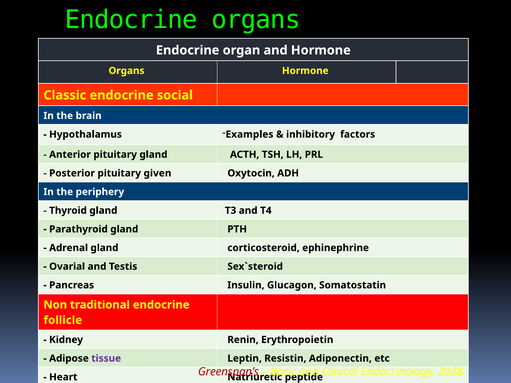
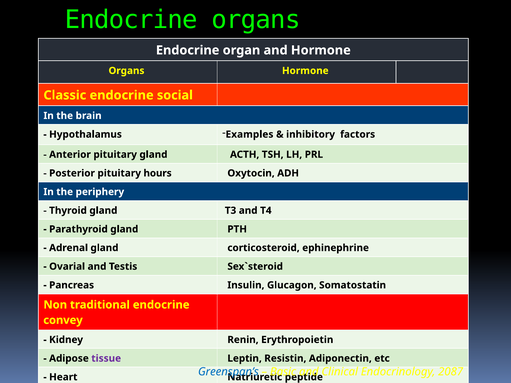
given: given -> hours (158, 173)
follicle: follicle -> convey (63, 320)
Greenspan’s colour: red -> blue (228, 372)
2038: 2038 -> 2087 (451, 372)
